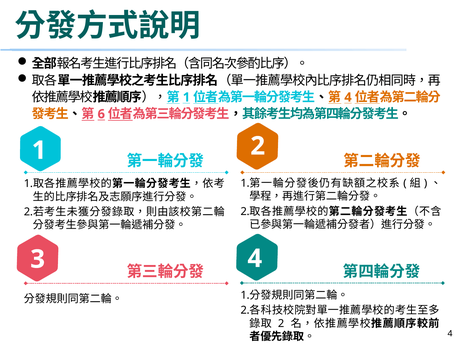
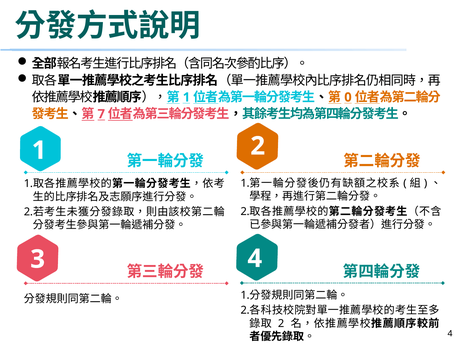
4: 4 -> 0 (348, 97)
6: 6 -> 7 (101, 114)
